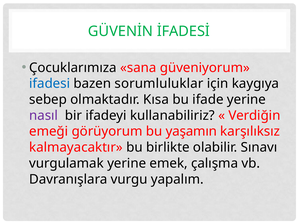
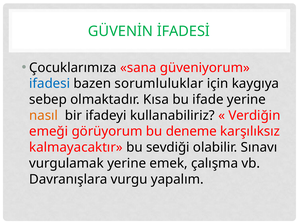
nasıl colour: purple -> orange (44, 116)
yaşamın: yaşamın -> deneme (191, 132)
birlikte: birlikte -> sevdiği (168, 148)
